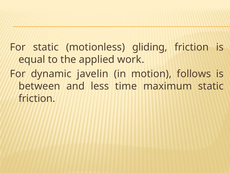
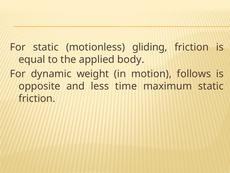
work: work -> body (131, 59)
javelin: javelin -> weight (93, 74)
between: between -> opposite (39, 86)
